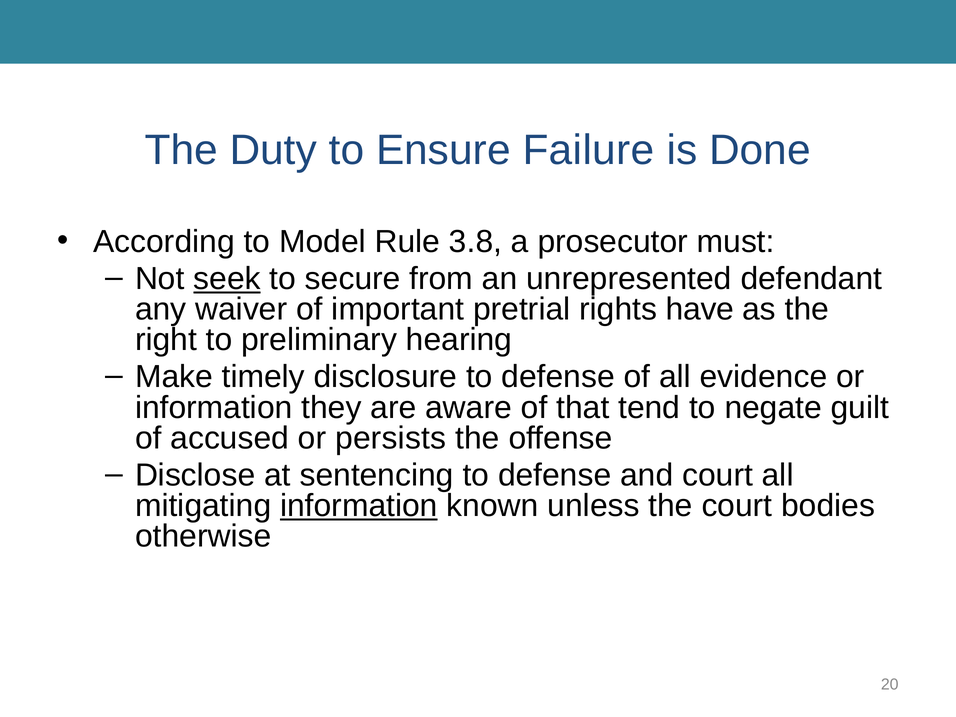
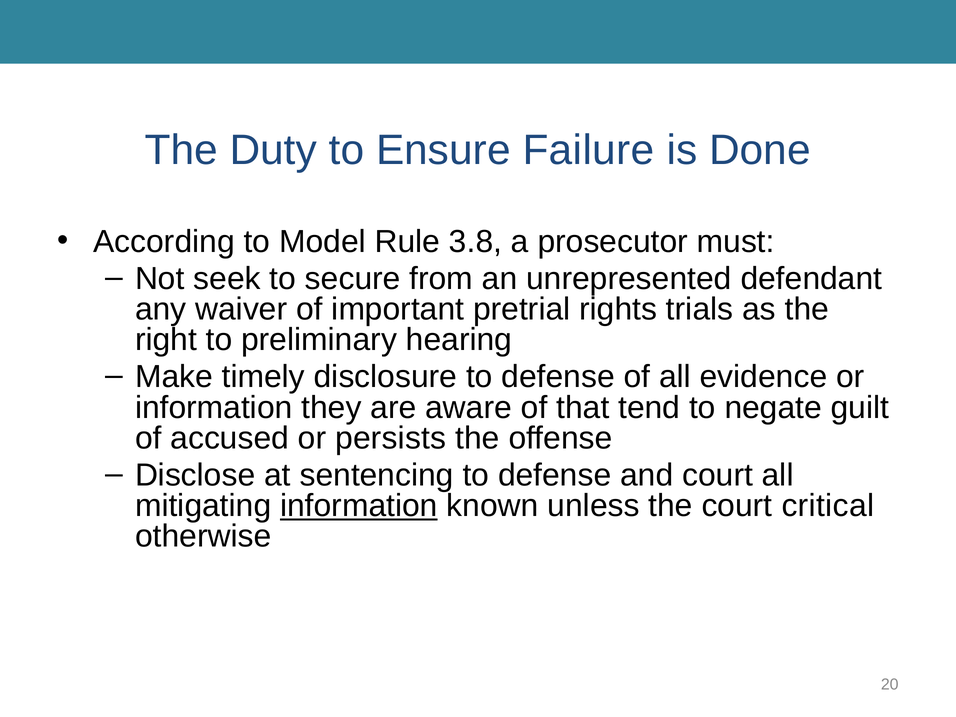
seek underline: present -> none (227, 279)
have: have -> trials (700, 309)
bodies: bodies -> critical (828, 506)
